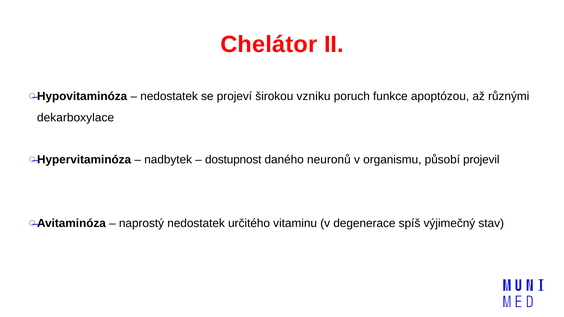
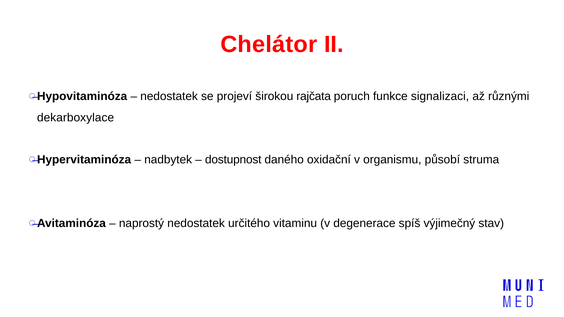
vzniku: vzniku -> rajčata (314, 96)
apoptózou: apoptózou -> signalizaci (440, 96)
neuronů: neuronů -> oxidační (329, 160)
projevil: projevil -> struma (481, 160)
